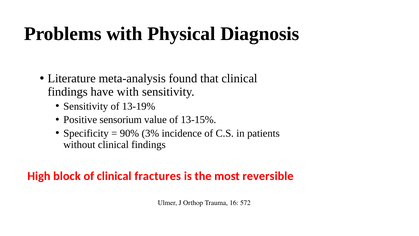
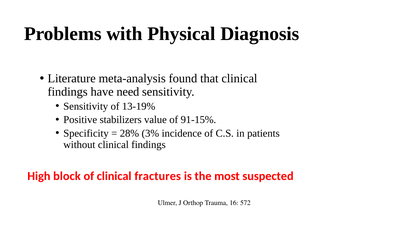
have with: with -> need (128, 92)
sensorium: sensorium -> stabilizers (121, 120)
13-15%: 13-15% -> 91-15% (198, 120)
90%: 90% -> 28% (129, 133)
reversible: reversible -> suspected (268, 176)
